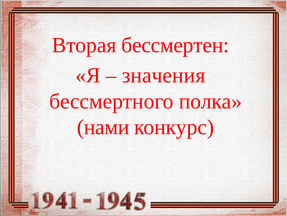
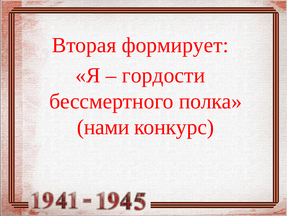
бессмертен: бессмертен -> формирует (175, 45)
значения: значения -> гордости (164, 75)
